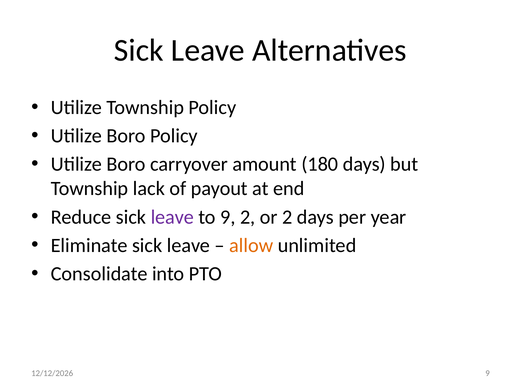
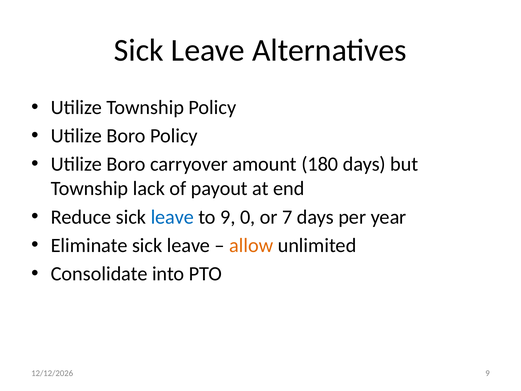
leave colour: purple -> blue (172, 217)
9 2: 2 -> 0 (248, 217)
or 2: 2 -> 7 (287, 217)
